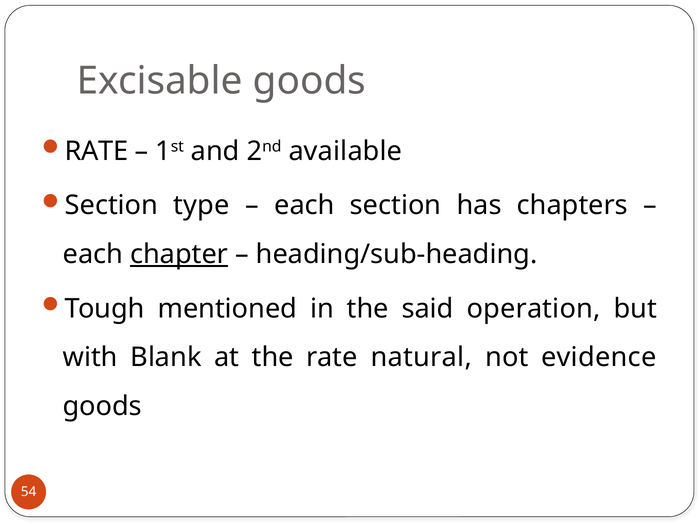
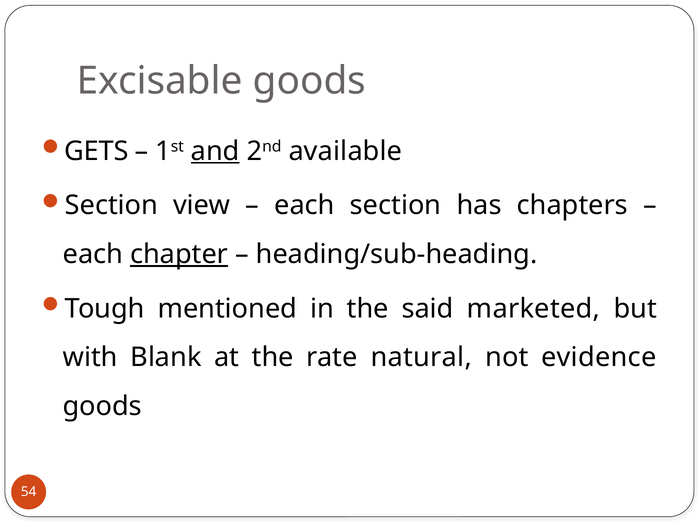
RATE: RATE -> GETS (96, 151)
and underline: none -> present (215, 151)
type: type -> view (202, 206)
operation: operation -> marketed (534, 309)
